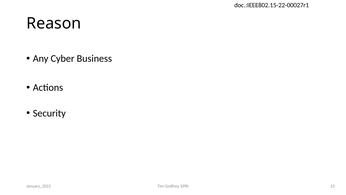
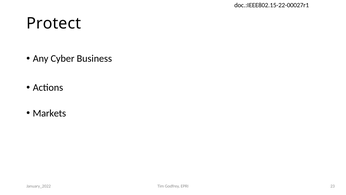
Reason: Reason -> Protect (54, 23)
Security: Security -> Markets (49, 113)
